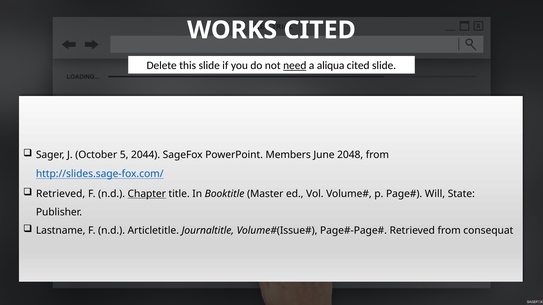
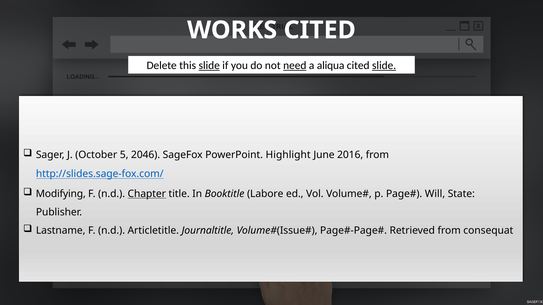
slide underline: none -> present (209, 66)
slide underline: none -> present (384, 66)
2044: 2044 -> 2046 (146, 155)
Members: Members -> Highlight (288, 155)
2048: 2048 -> 2016 (350, 155)
Retrieved: Retrieved -> Modifying (61, 194)
Master: Master -> Labore (265, 194)
